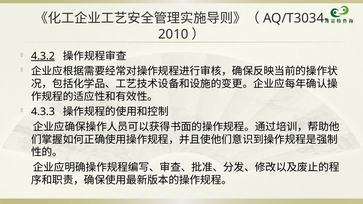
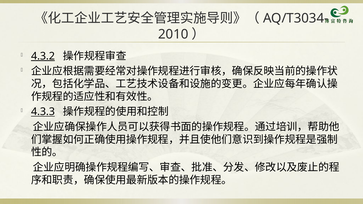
4.3.3 underline: none -> present (43, 112)
